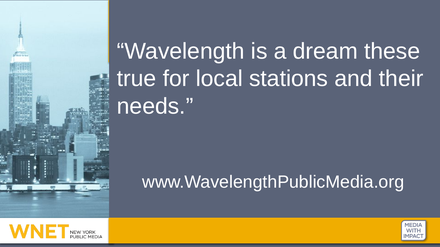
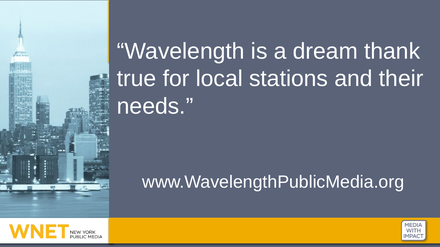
these: these -> thank (392, 51)
